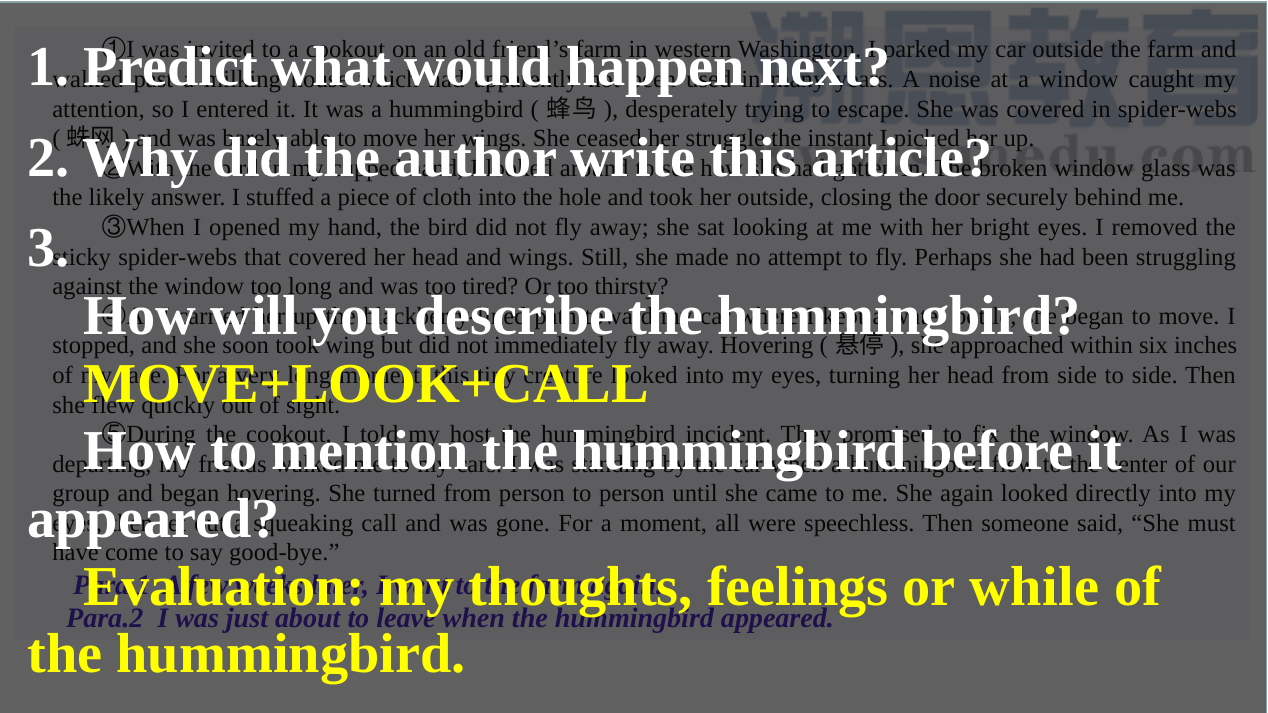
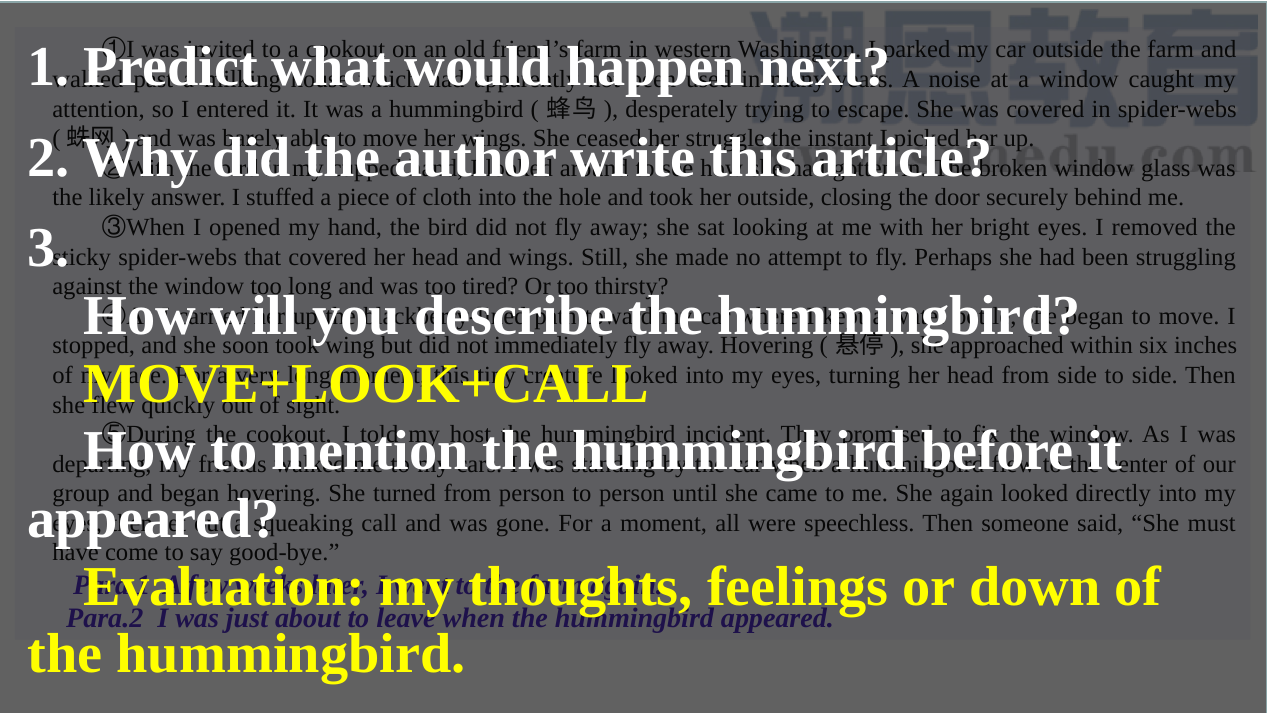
while: while -> down (1035, 587)
